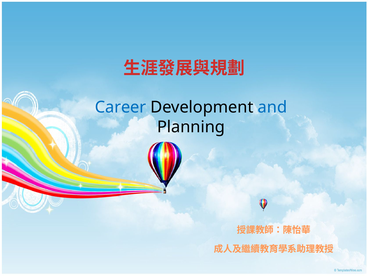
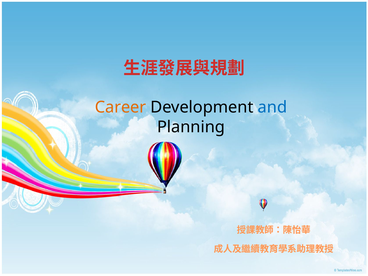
Career colour: blue -> orange (121, 107)
